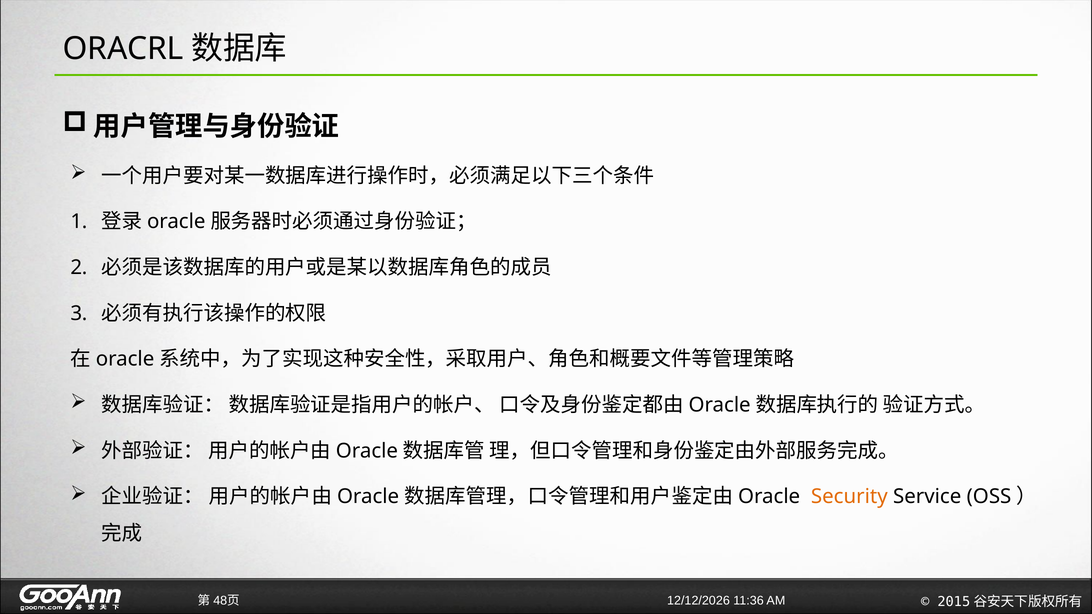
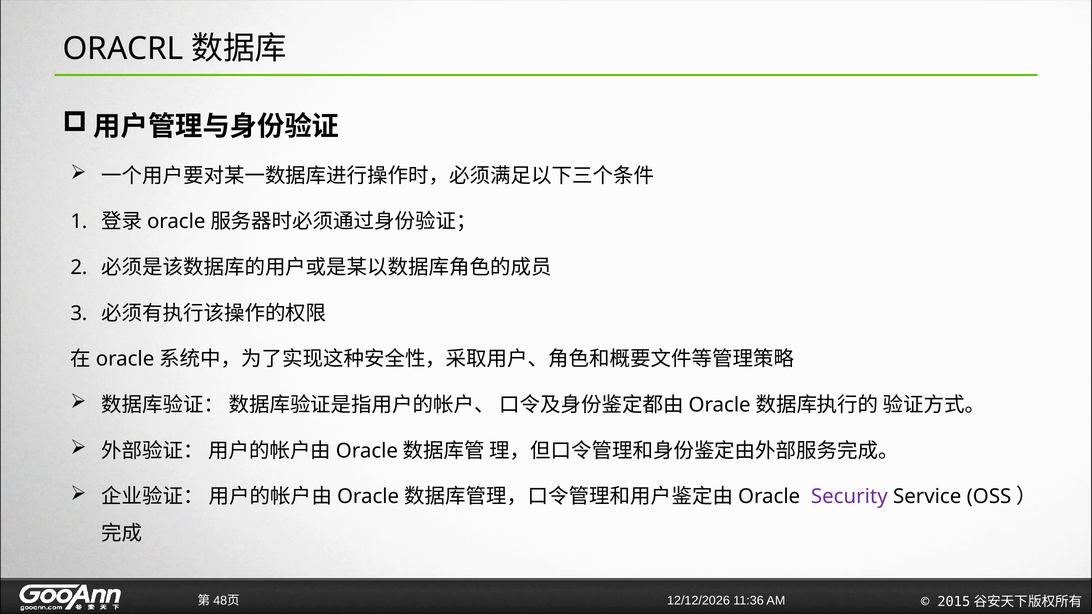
Security colour: orange -> purple (849, 497)
